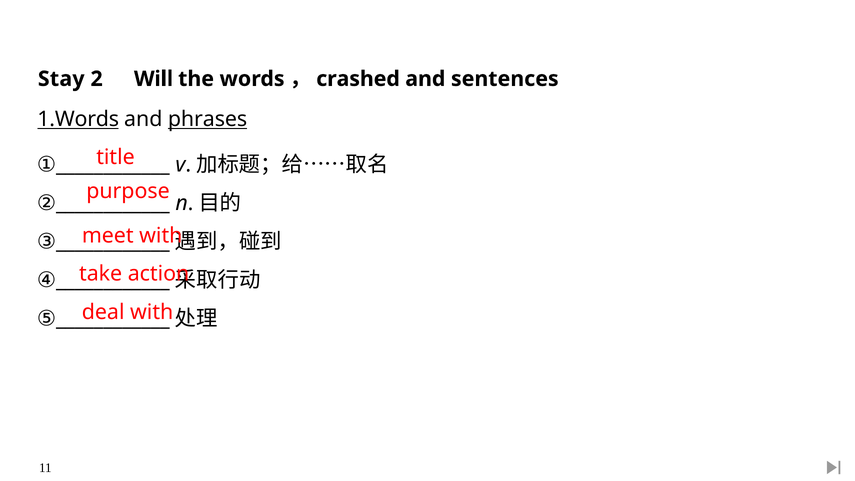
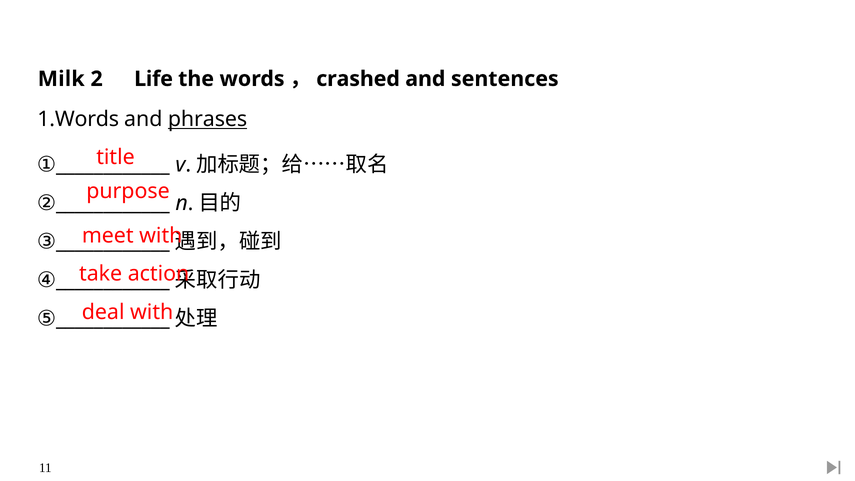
Stay: Stay -> Milk (61, 79)
Will: Will -> Life (154, 79)
1.Words underline: present -> none (78, 119)
